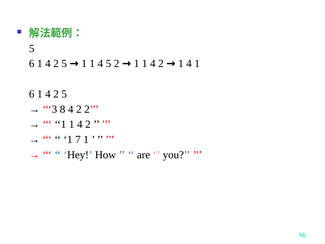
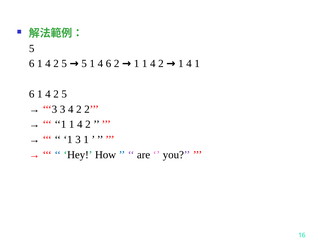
1: 1 -> 5 (84, 64)
4 5: 5 -> 6 (109, 64)
3 8: 8 -> 3 (63, 109)
1 7: 7 -> 3 (78, 139)
